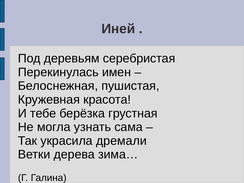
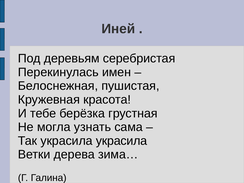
украсила дремали: дремали -> украсила (122, 141)
